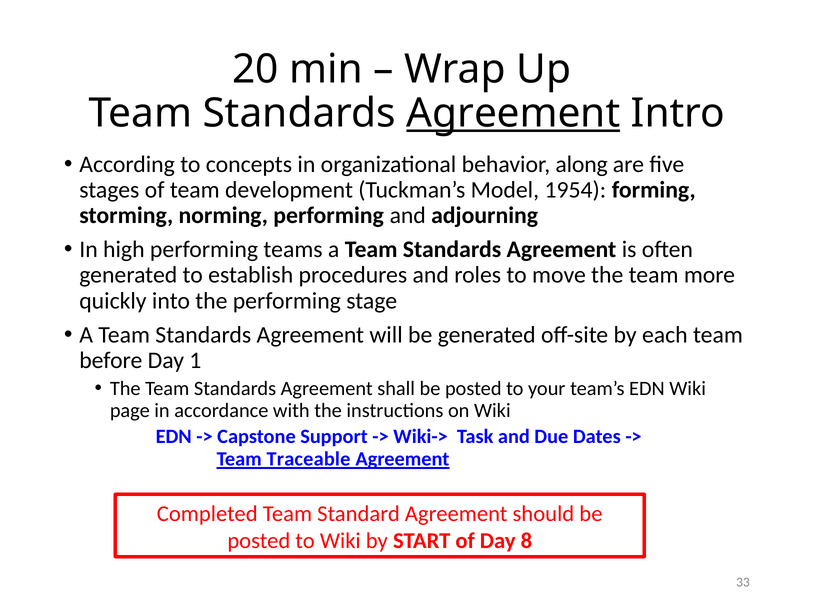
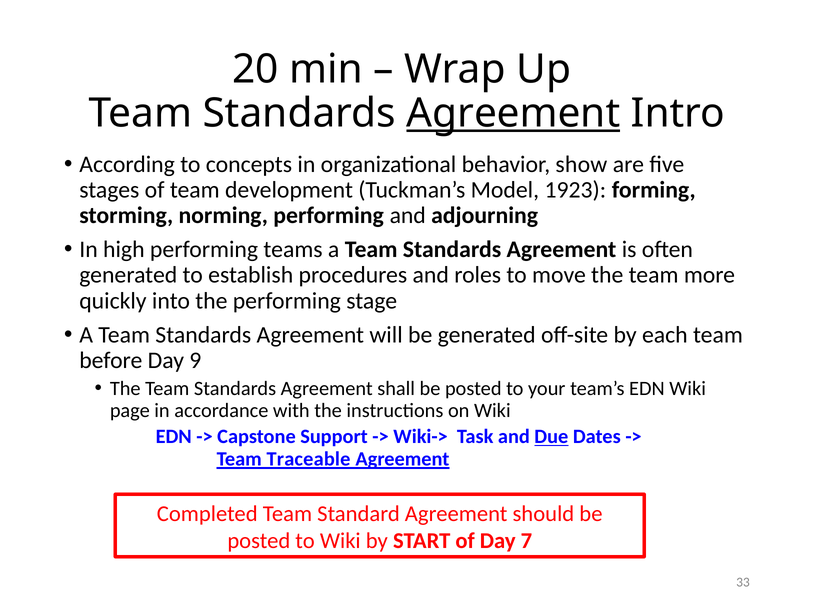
along: along -> show (581, 164)
1954: 1954 -> 1923 (575, 190)
1: 1 -> 9 (195, 361)
Due underline: none -> present (551, 437)
8: 8 -> 7 (526, 541)
